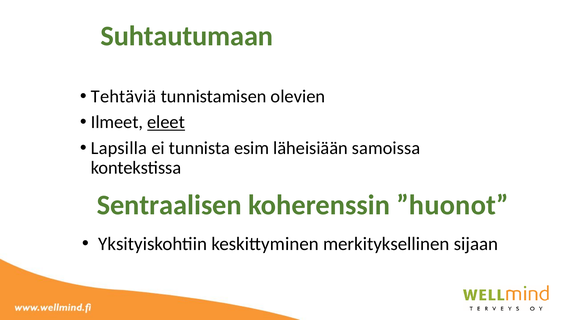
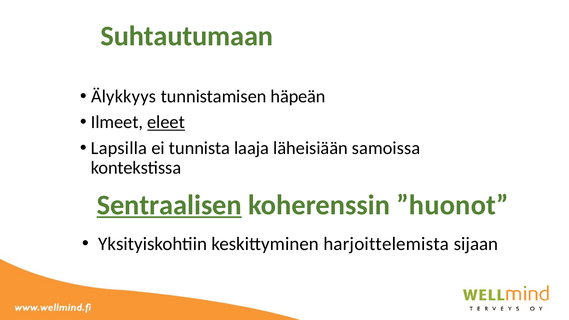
Tehtäviä: Tehtäviä -> Älykkyys (124, 96)
olevien: olevien -> häpeän (298, 96)
esim: esim -> laaja (252, 148)
Sentraalisen underline: none -> present (169, 205)
merkityksellinen: merkityksellinen -> harjoittelemista (386, 244)
